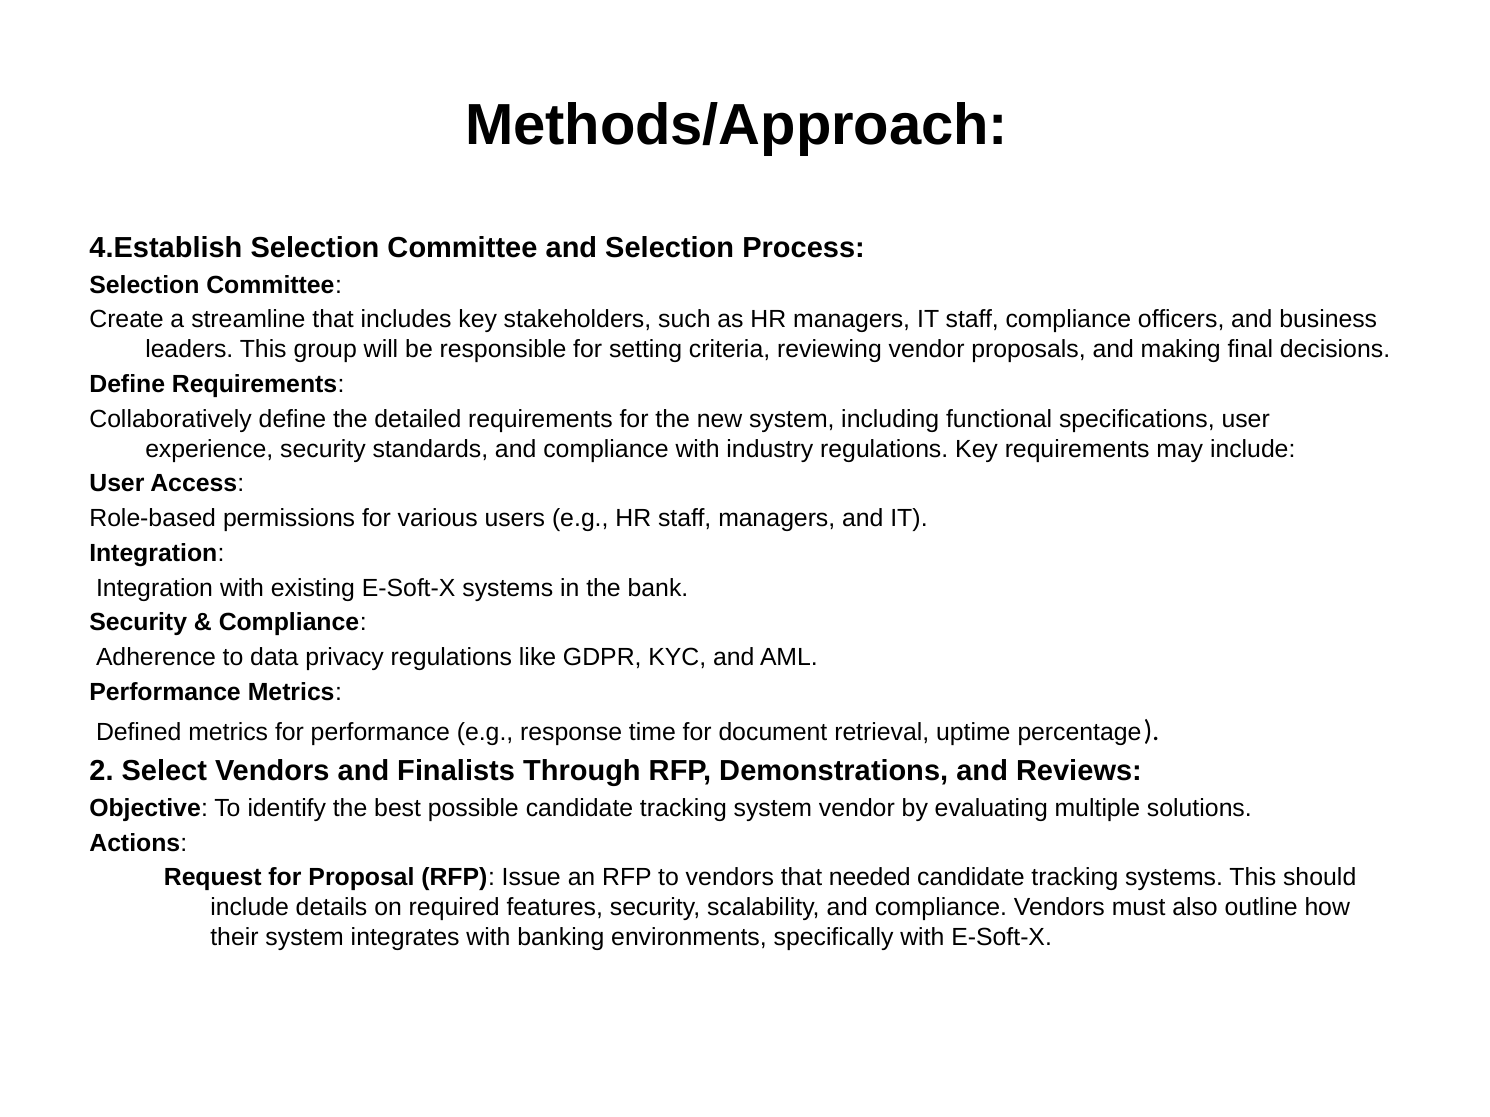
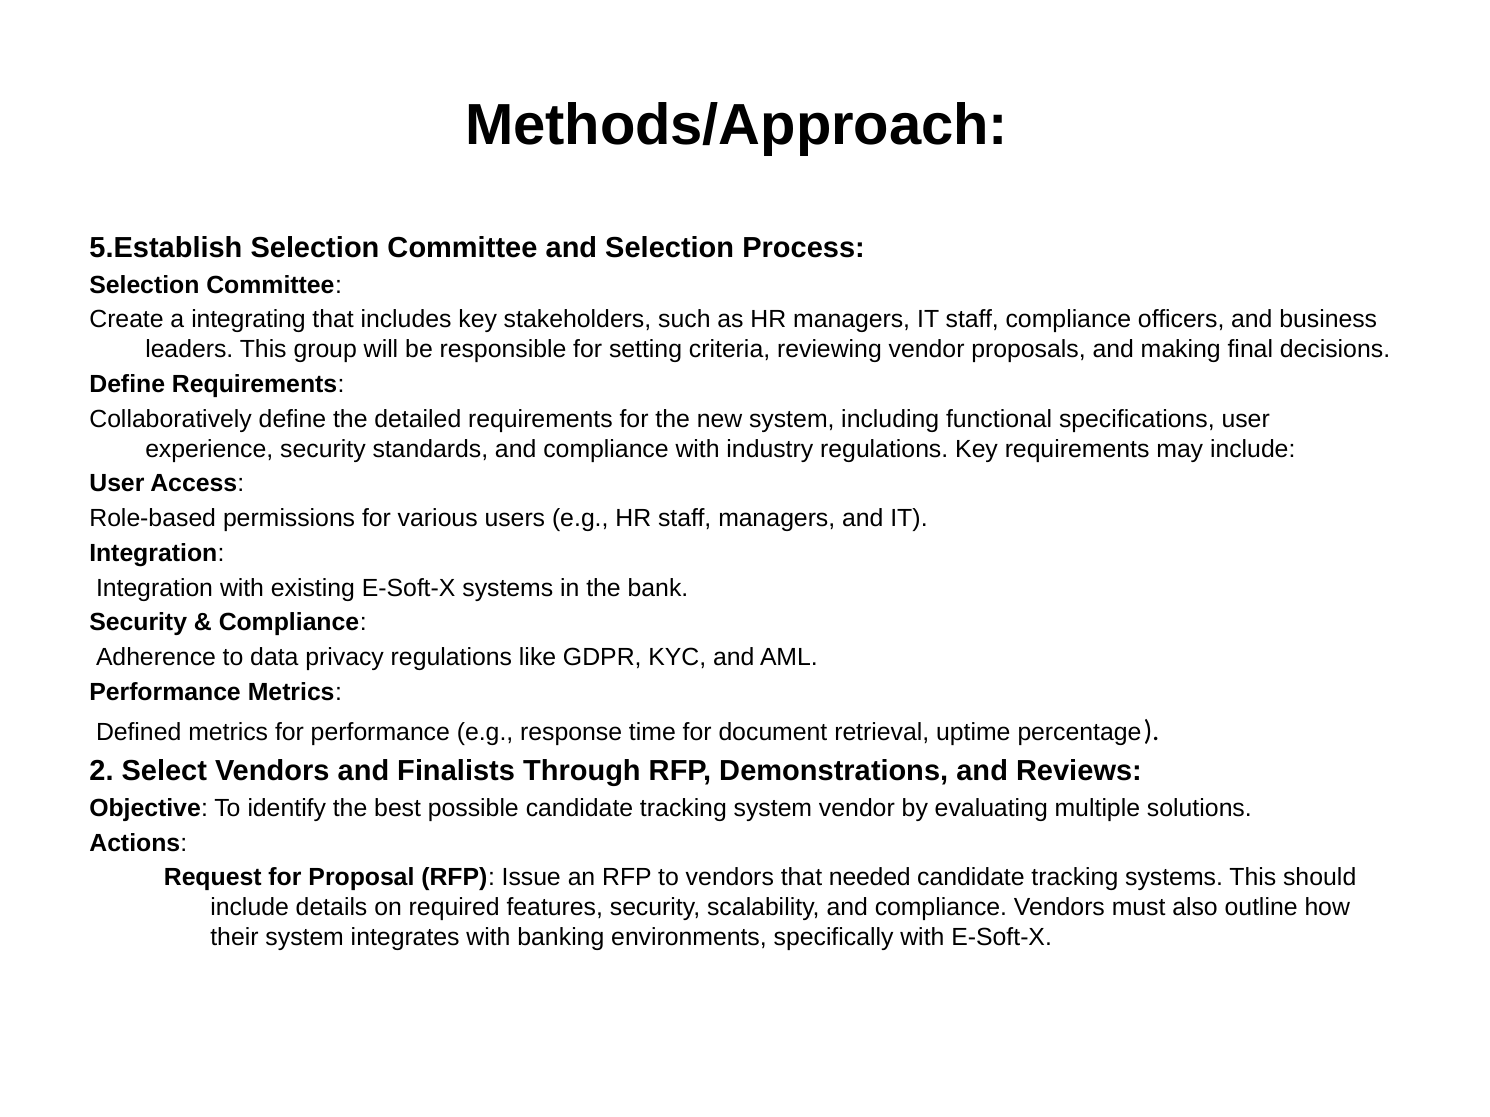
4.Establish: 4.Establish -> 5.Establish (166, 248)
streamline: streamline -> integrating (248, 320)
